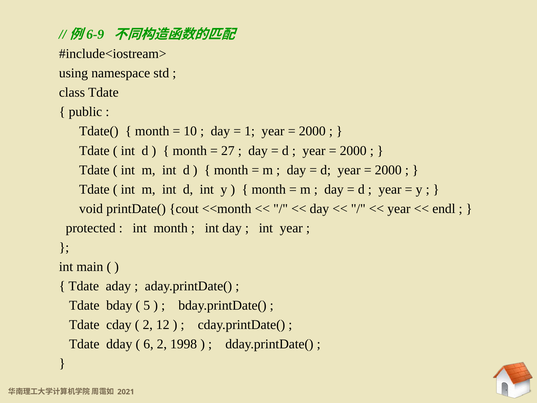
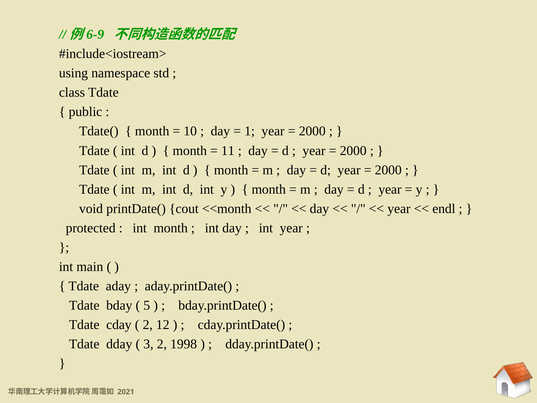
27: 27 -> 11 (228, 150)
6: 6 -> 3 (148, 344)
